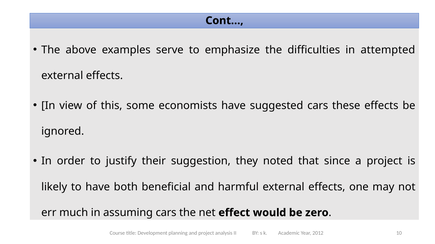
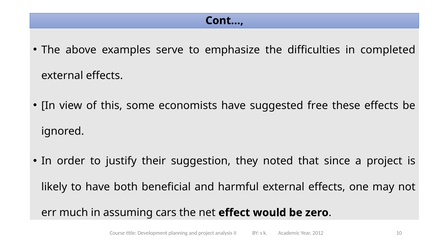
attempted: attempted -> completed (388, 50)
suggested cars: cars -> free (318, 106)
